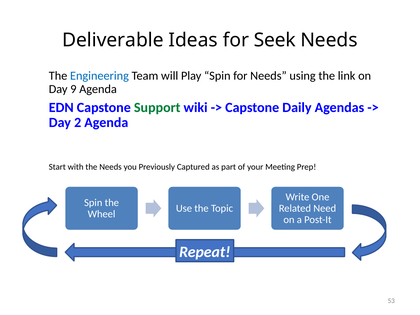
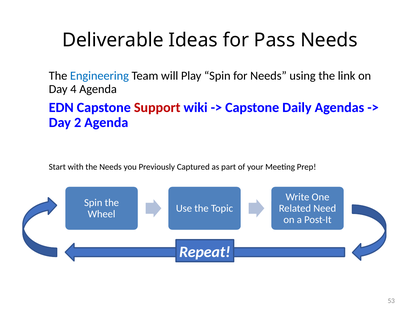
Seek: Seek -> Pass (275, 40)
9: 9 -> 4 (73, 89)
Support colour: green -> red (157, 108)
